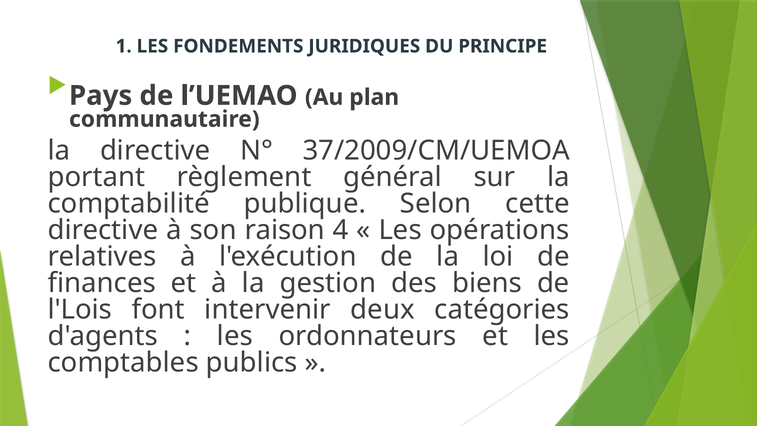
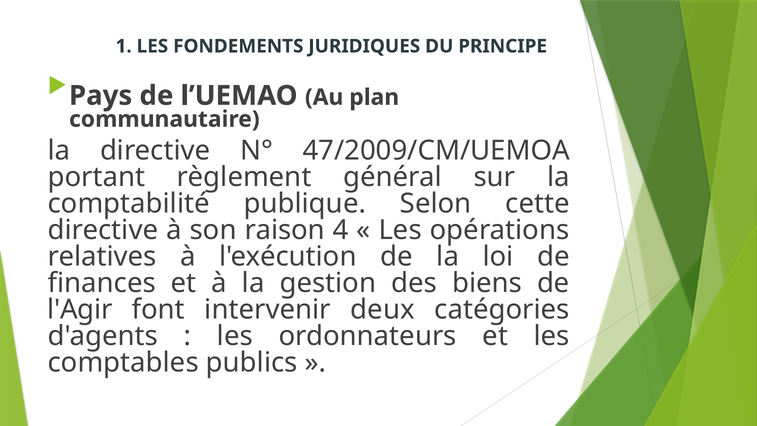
37/2009/CM/UEMOA: 37/2009/CM/UEMOA -> 47/2009/CM/UEMOA (436, 150)
l'Lois: l'Lois -> l'Agir (80, 309)
